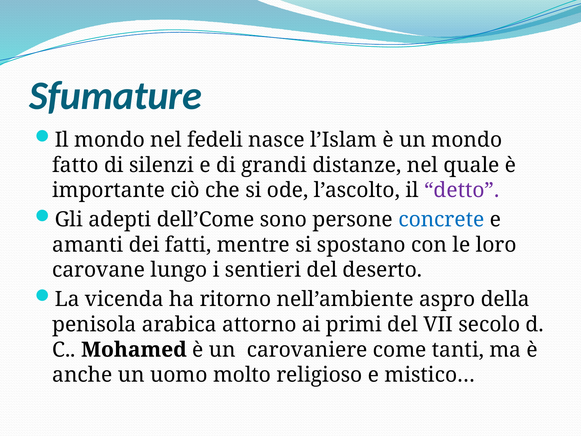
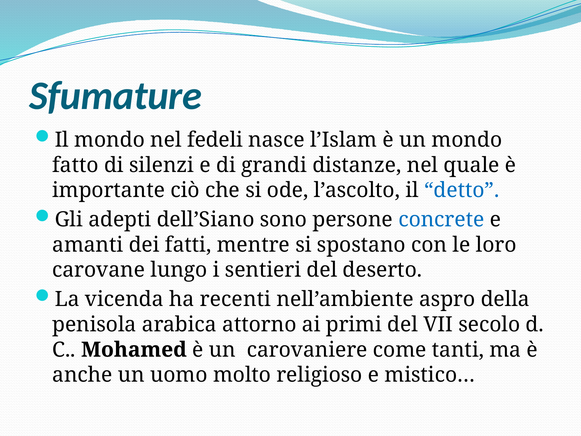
detto colour: purple -> blue (462, 190)
dell’Come: dell’Come -> dell’Siano (206, 220)
ritorno: ritorno -> recenti (235, 299)
